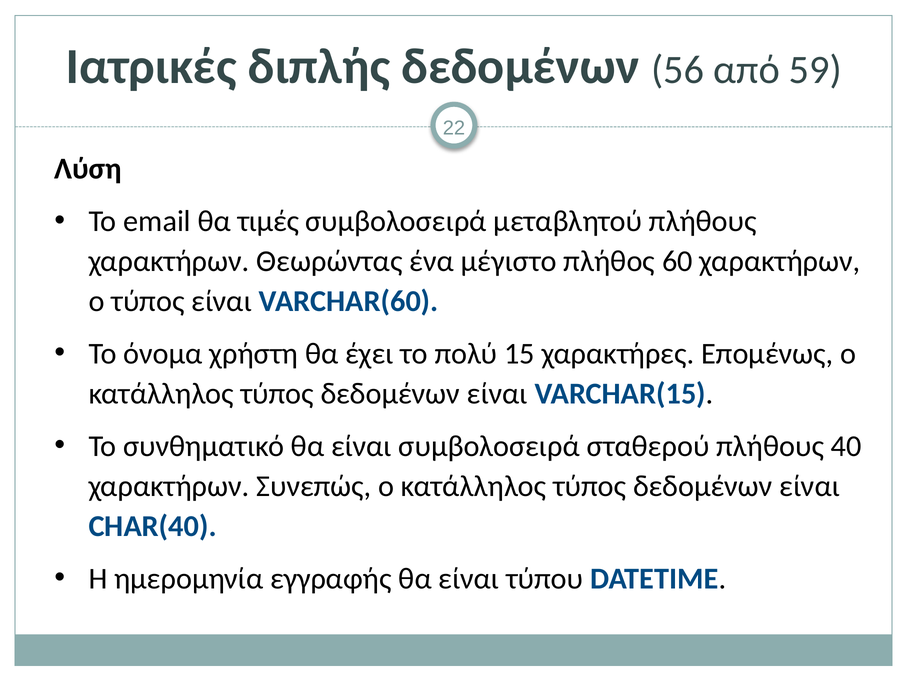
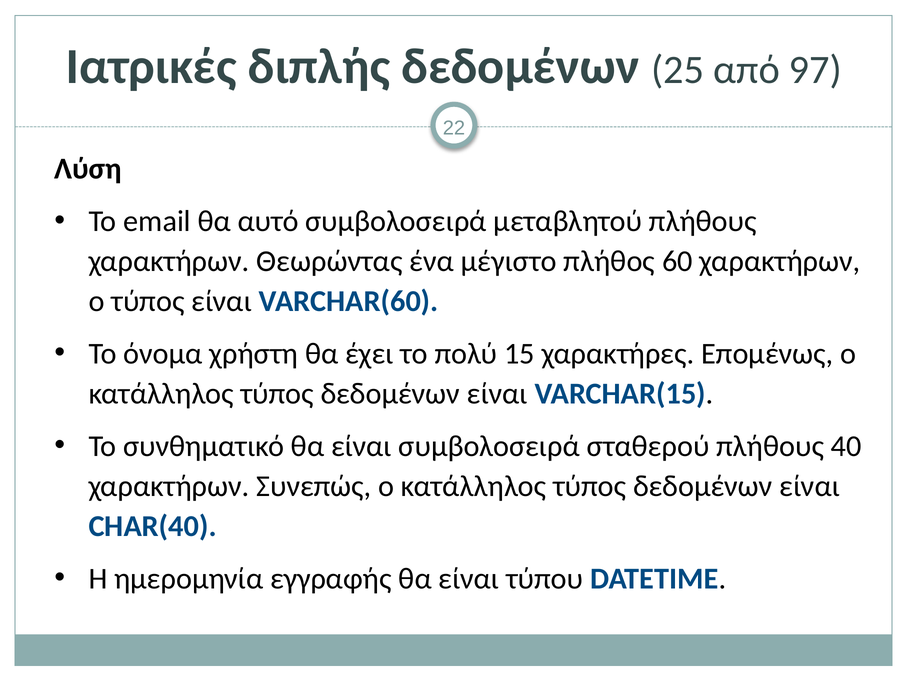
56: 56 -> 25 (678, 70)
59: 59 -> 97 (815, 70)
τιμές: τιμές -> αυτό (268, 221)
